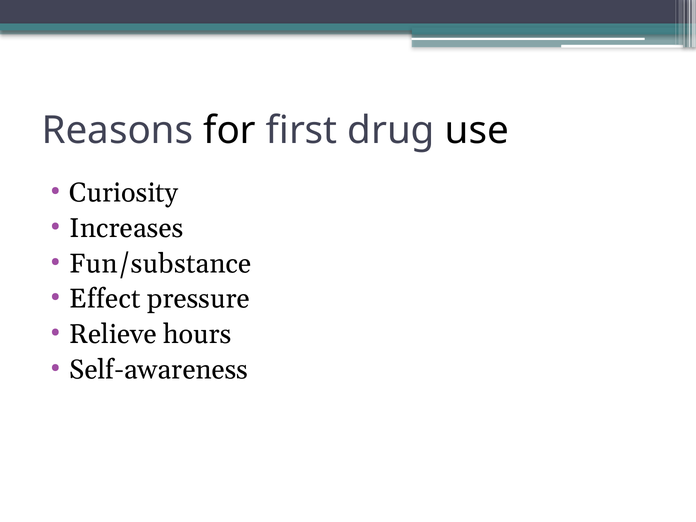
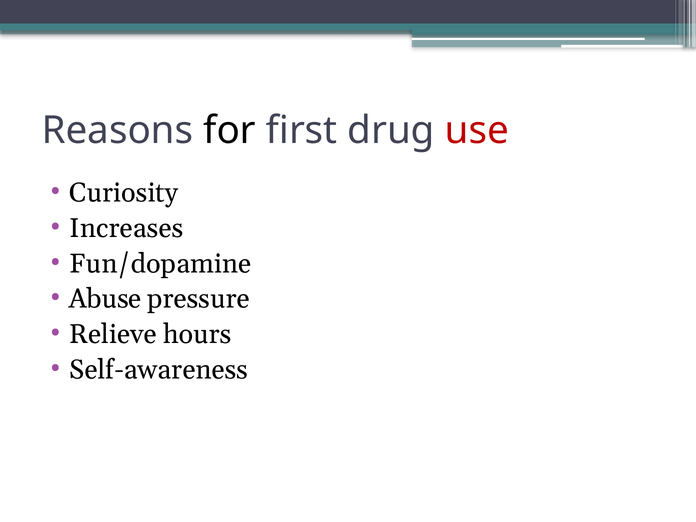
use colour: black -> red (477, 130)
Fun/substance: Fun/substance -> Fun/dopamine (161, 264)
Effect: Effect -> Abuse (105, 299)
